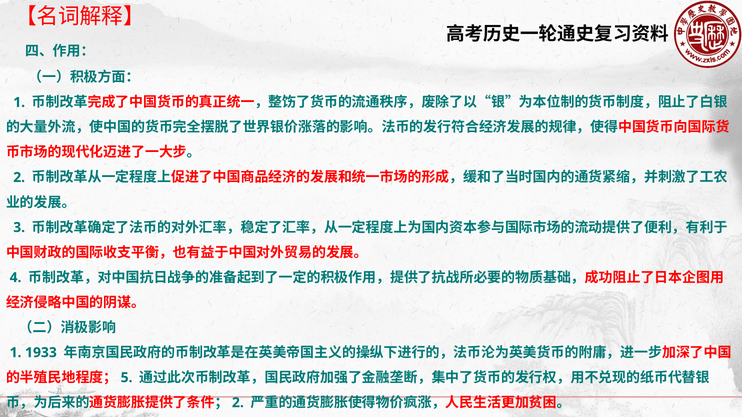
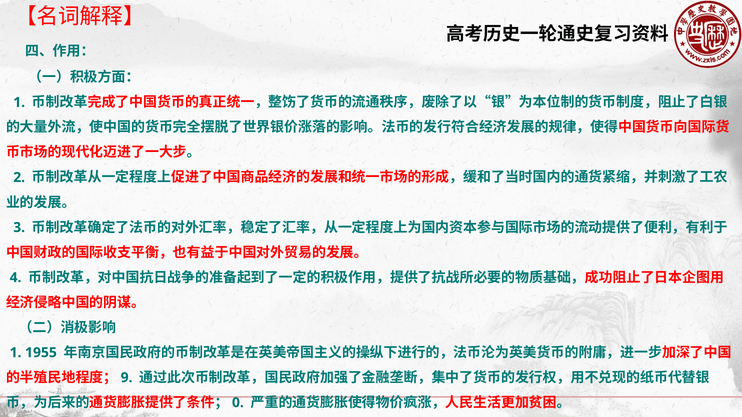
1933: 1933 -> 1955 (41, 353)
5: 5 -> 9 (127, 378)
2: 2 -> 0 (238, 403)
